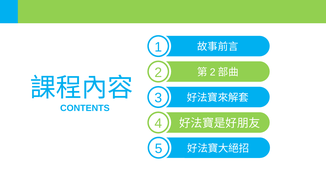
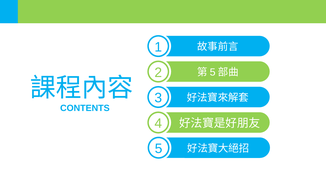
2: 2 -> 5 (213, 72)
